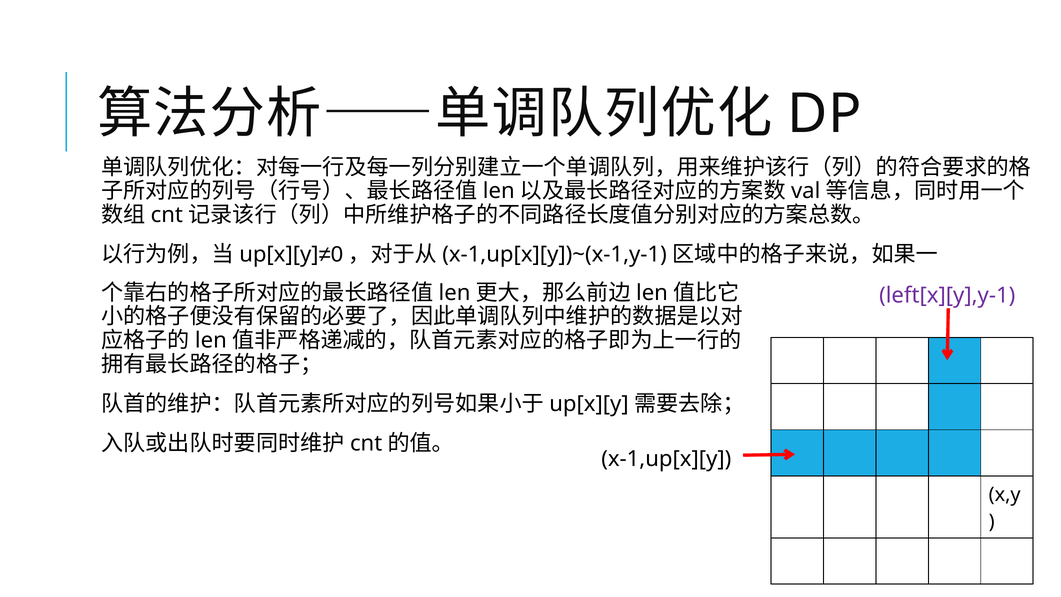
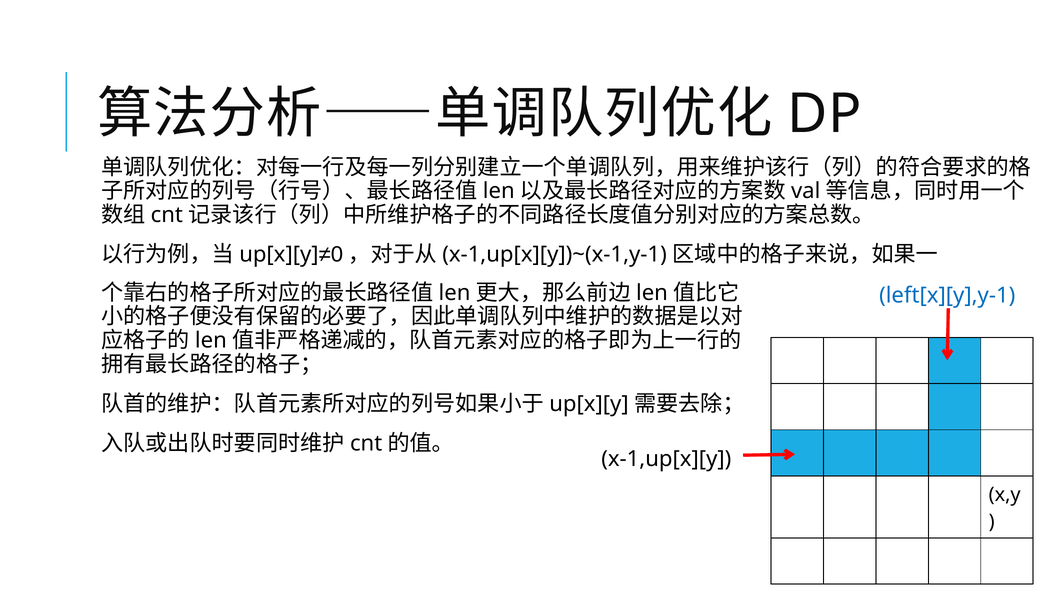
left[x][y],y-1 colour: purple -> blue (947, 296)
